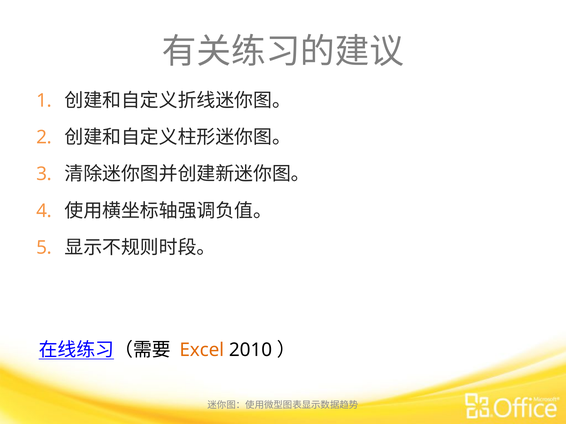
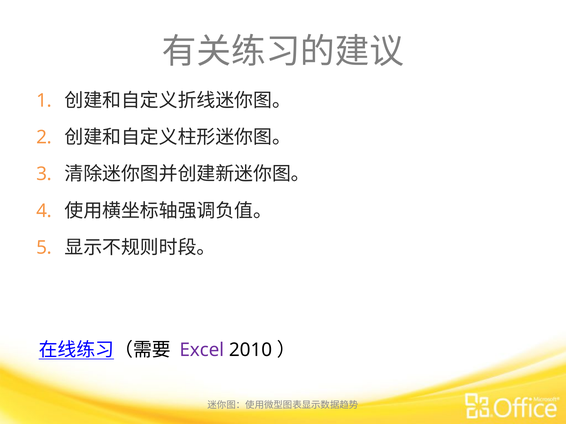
Excel colour: orange -> purple (202, 350)
